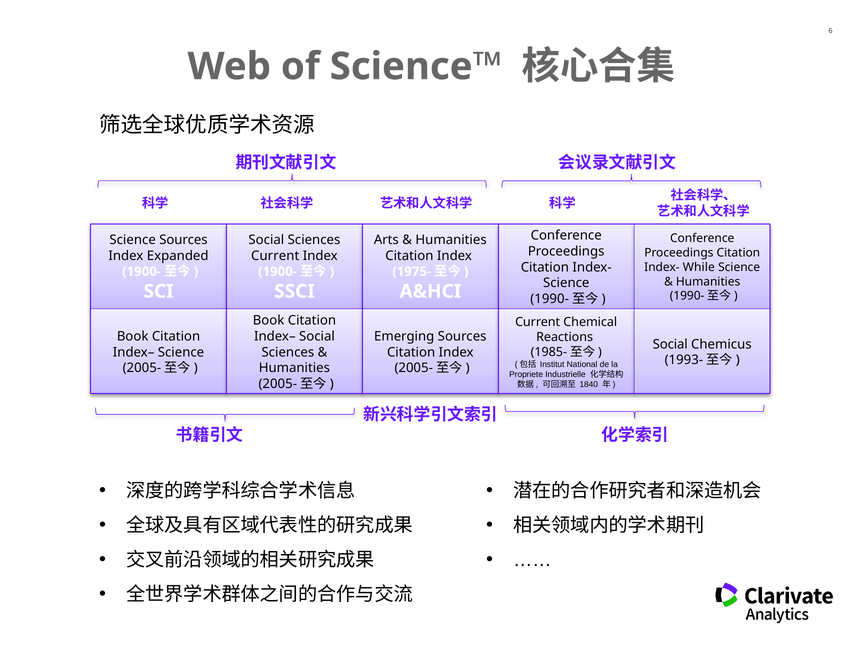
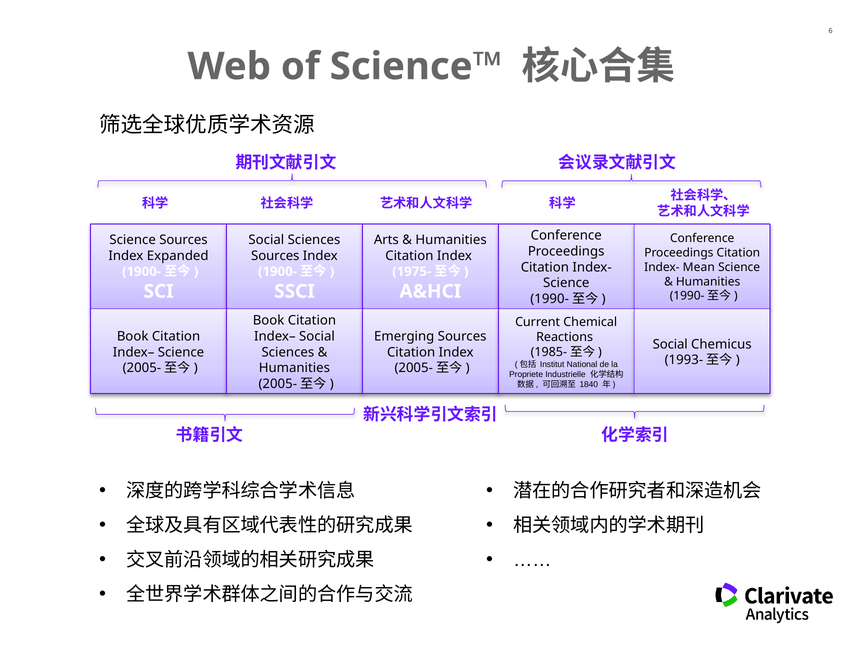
Current: Current -> Sources (275, 256)
While: While -> Mean (699, 267)
